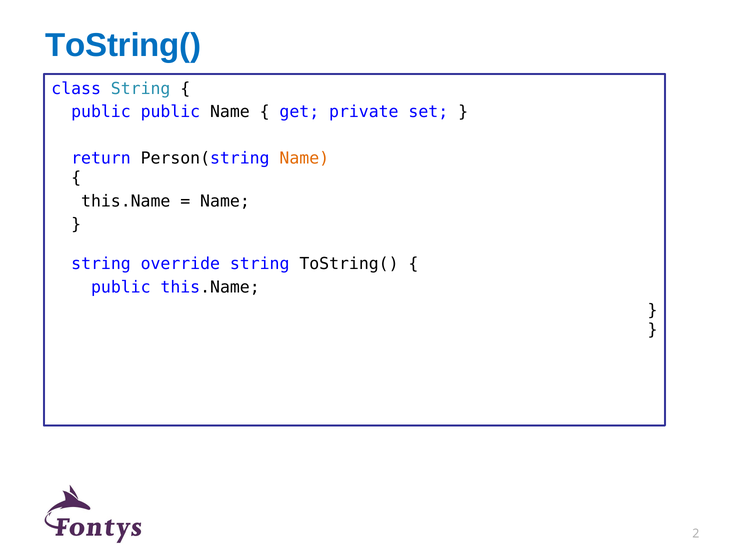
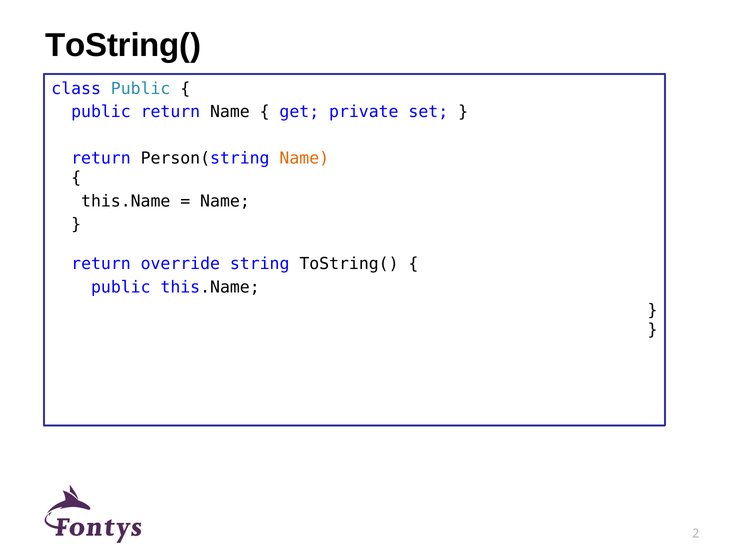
ToString( colour: blue -> black (123, 46)
class String: String -> Public (141, 89)
public public: public -> return (170, 112)
string: string -> return (101, 264)
